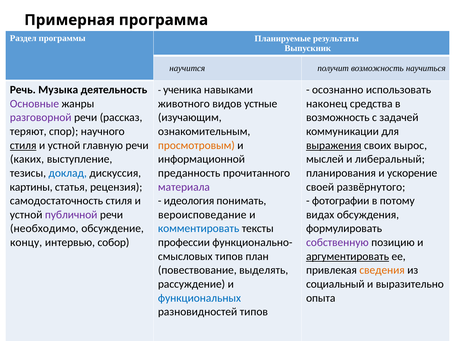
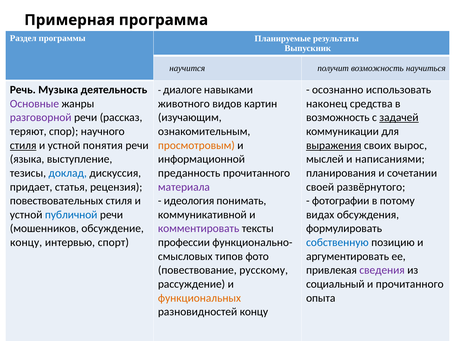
ученика: ученика -> диалоге (182, 90)
устные: устные -> картин (261, 104)
задачей underline: none -> present (399, 118)
главную: главную -> понятия (103, 145)
каких: каких -> языка (27, 159)
либеральный: либеральный -> написаниями (390, 159)
ускорение: ускорение -> сочетании (412, 173)
картины: картины -> придает (31, 187)
самодостаточность: самодостаточность -> повествовательных (57, 201)
публичной colour: purple -> blue (71, 215)
вероисповедание: вероисповедание -> коммуникативной (202, 215)
необходимо: необходимо -> мошенников (44, 229)
комментировать colour: blue -> purple (199, 229)
собор: собор -> спорт (113, 243)
собственную colour: purple -> blue (337, 243)
план: план -> фото (257, 256)
аргументировать underline: present -> none (348, 256)
выделять: выделять -> русскому (264, 270)
сведения colour: orange -> purple (382, 270)
и выразительно: выразительно -> прочитанного (410, 284)
функциональных colour: blue -> orange (199, 298)
разновидностей типов: типов -> концу (254, 312)
